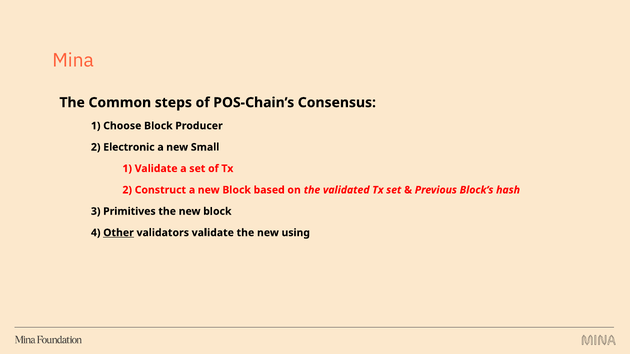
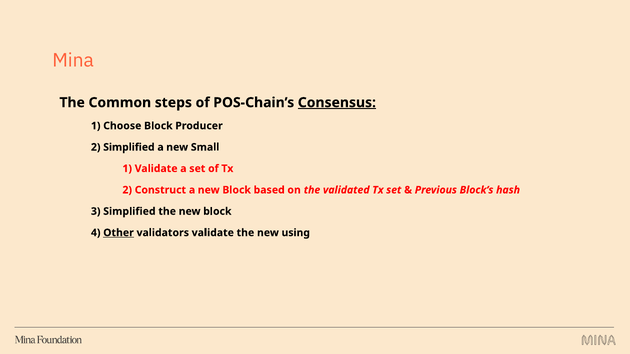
Consensus underline: none -> present (337, 103)
2 Electronic: Electronic -> Simplified (129, 147)
3 Primitives: Primitives -> Simplified (129, 212)
